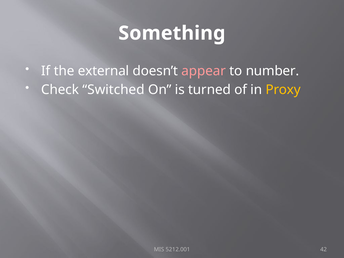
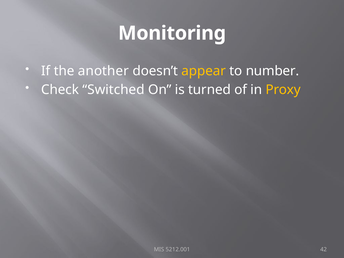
Something: Something -> Monitoring (172, 33)
external: external -> another (103, 71)
appear colour: pink -> yellow (204, 71)
